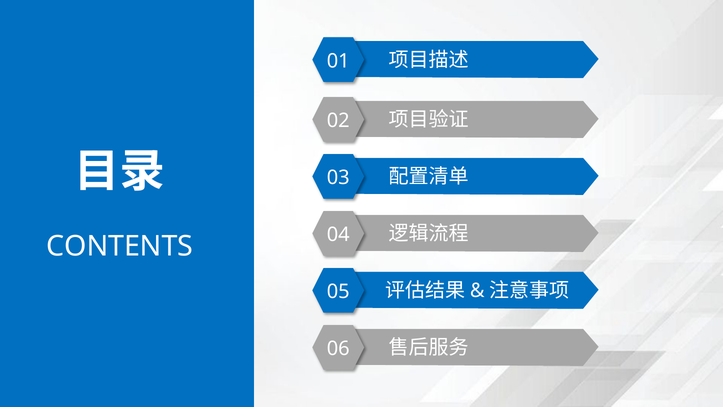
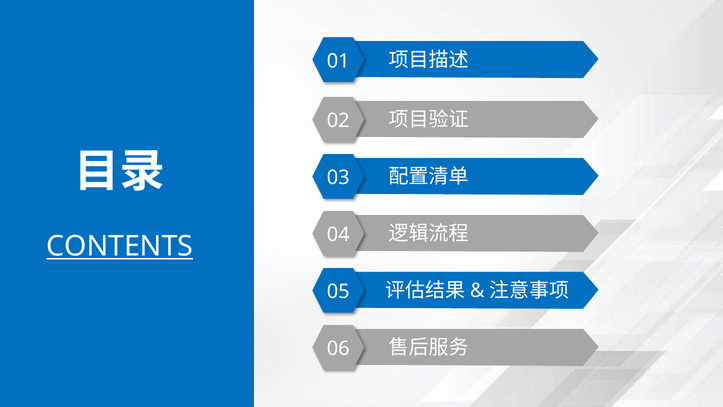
CONTENTS underline: none -> present (120, 246)
